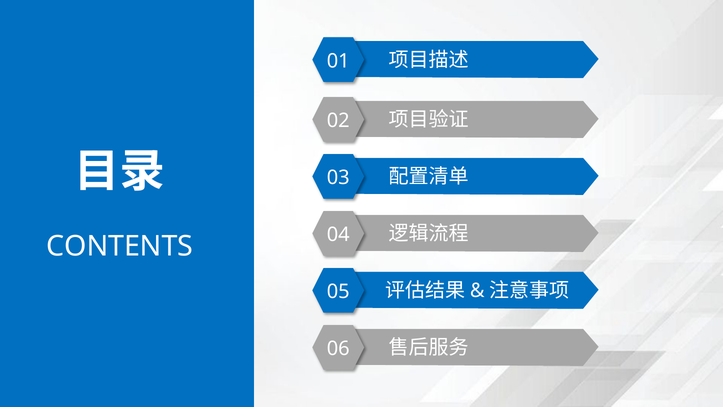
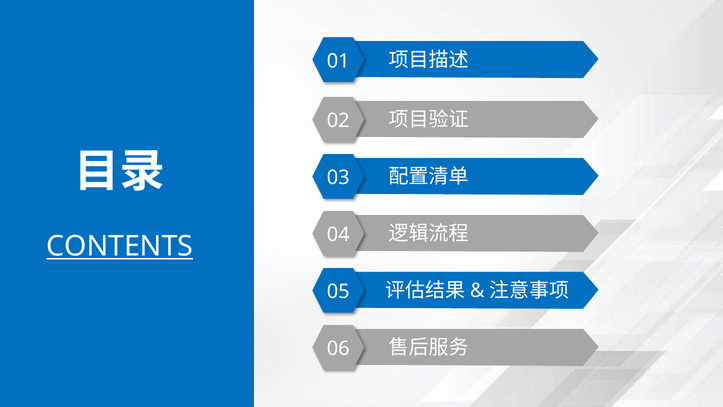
CONTENTS underline: none -> present (120, 246)
